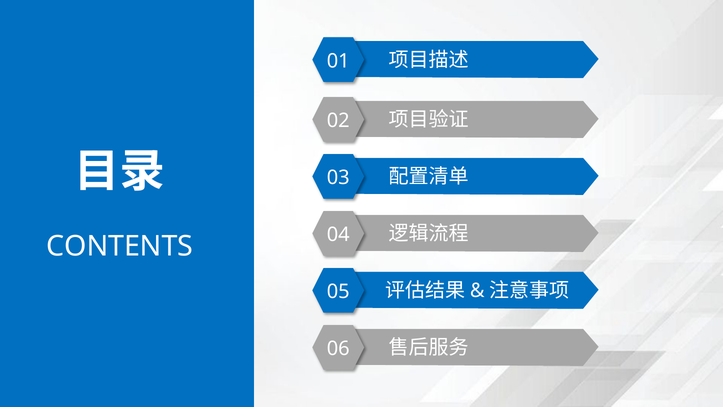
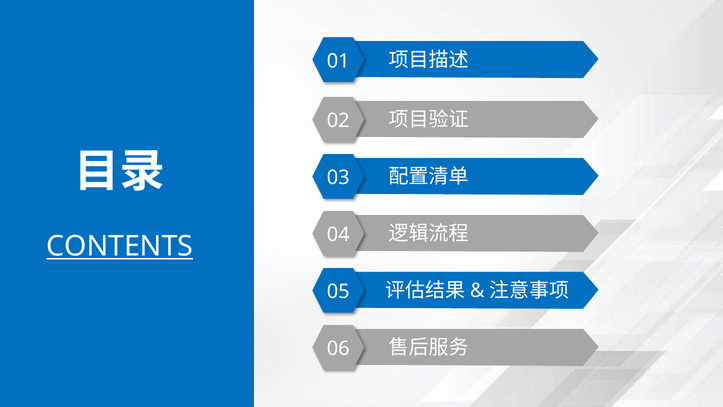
CONTENTS underline: none -> present (120, 246)
